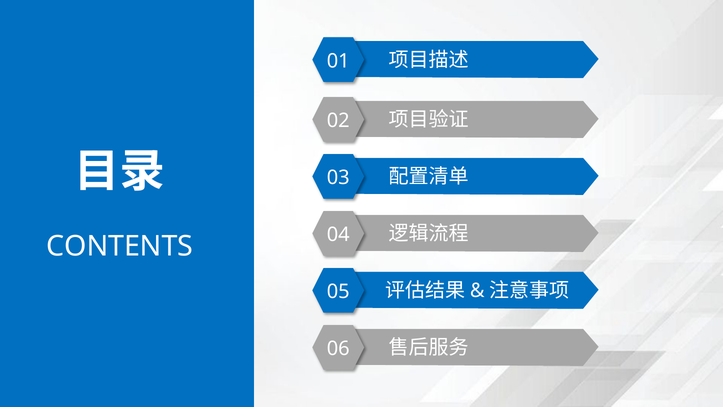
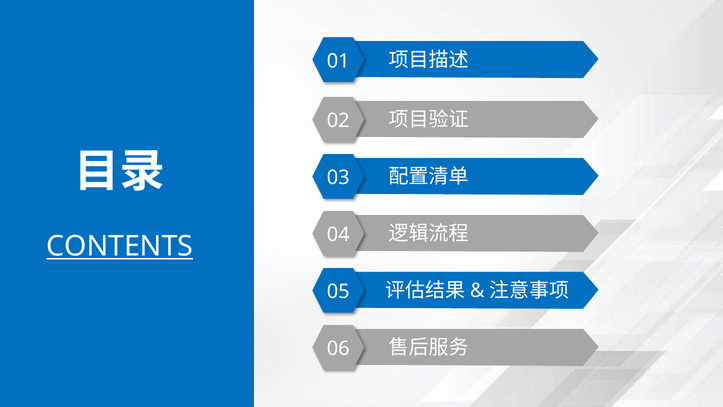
CONTENTS underline: none -> present (120, 246)
